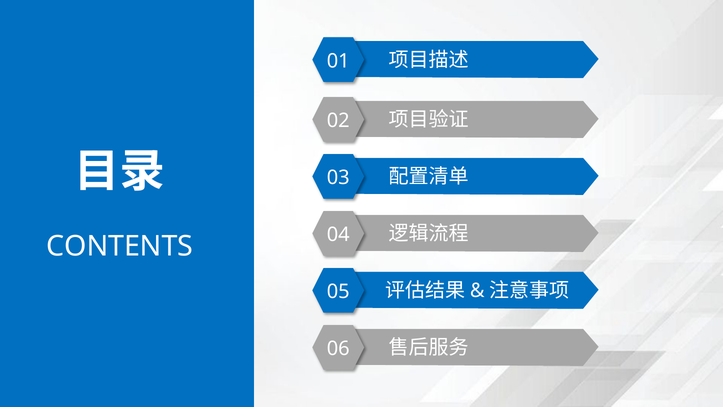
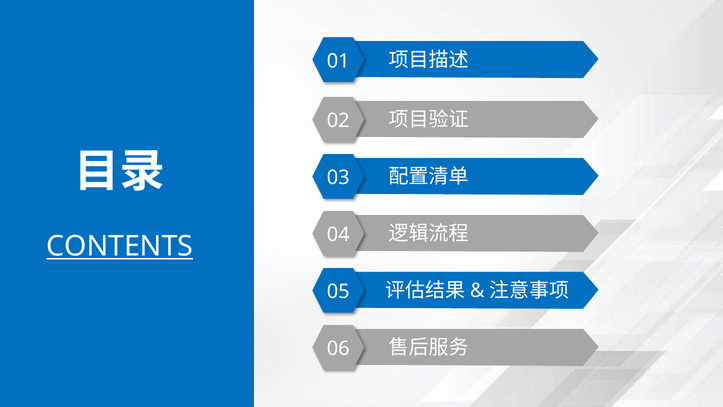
CONTENTS underline: none -> present (120, 246)
